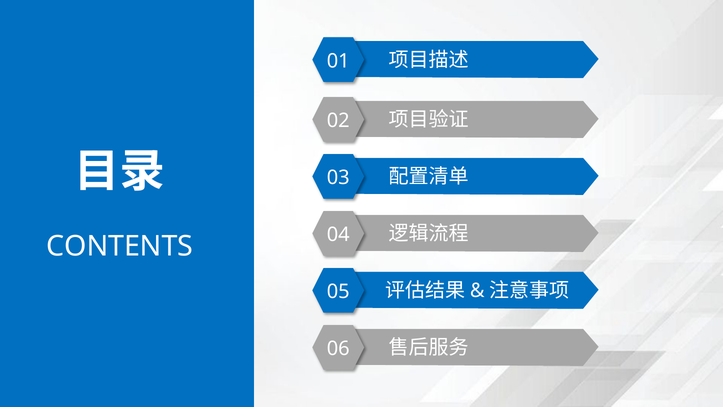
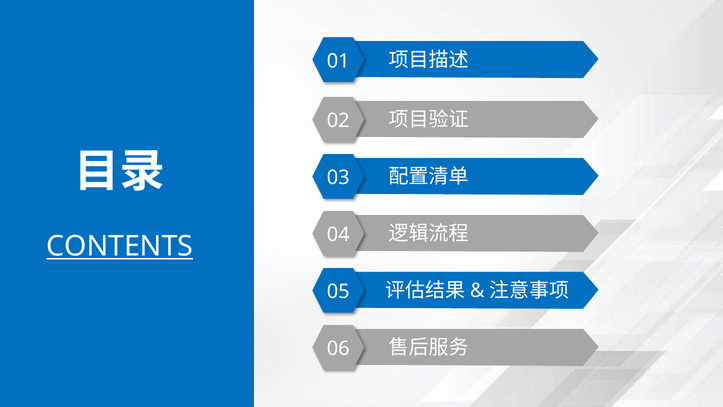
CONTENTS underline: none -> present (120, 246)
